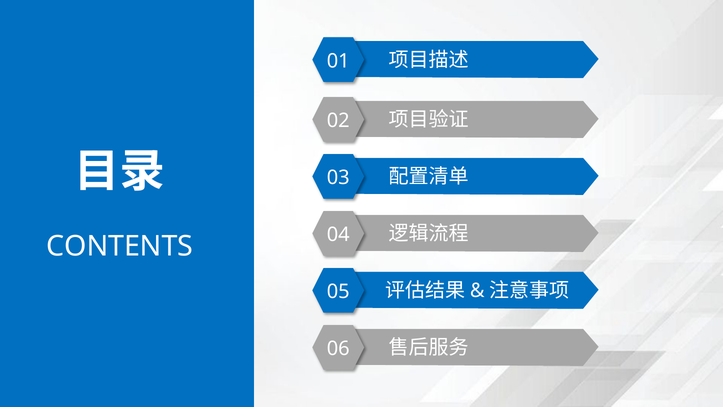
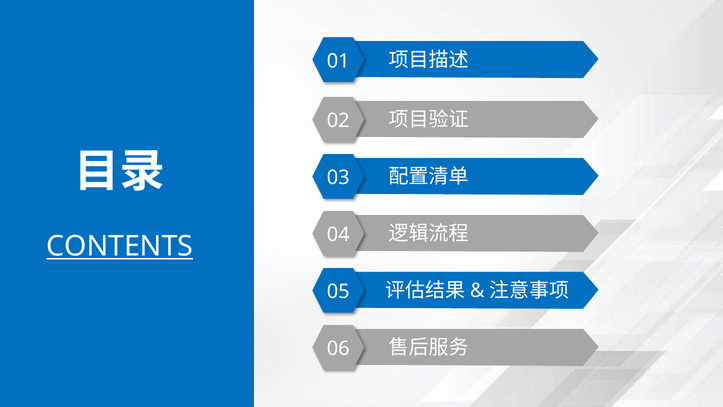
CONTENTS underline: none -> present (120, 246)
